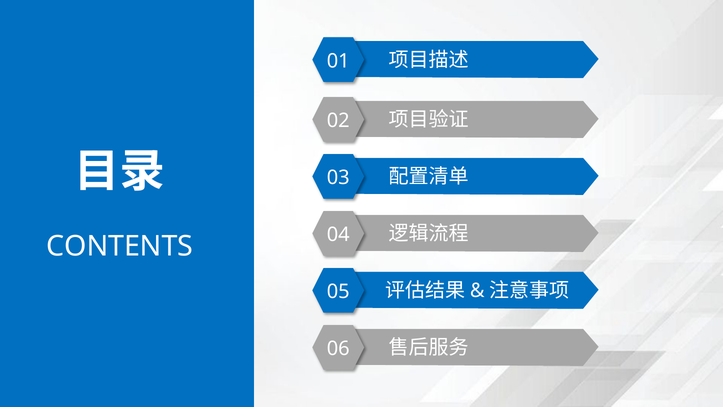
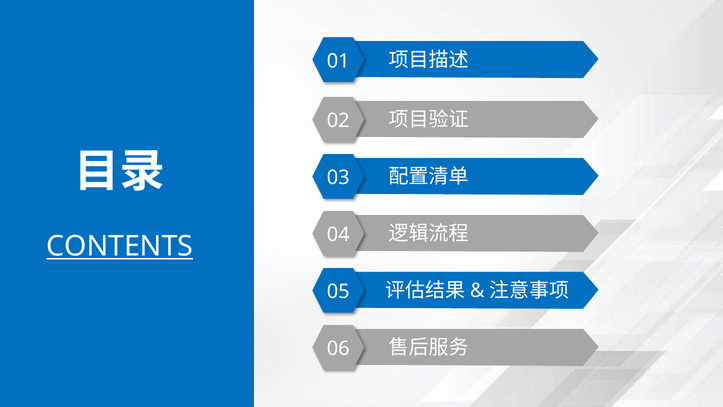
CONTENTS underline: none -> present (120, 246)
